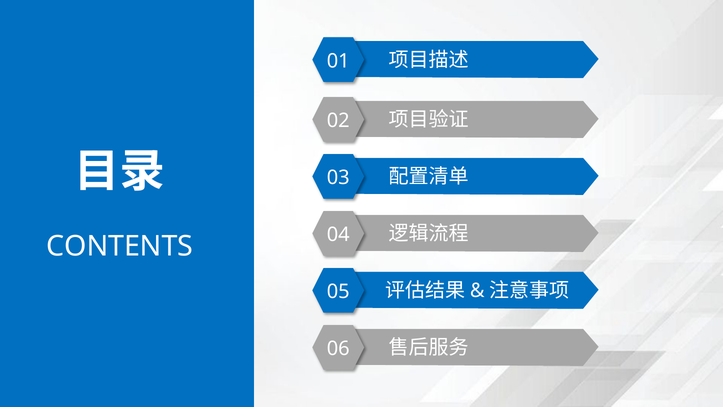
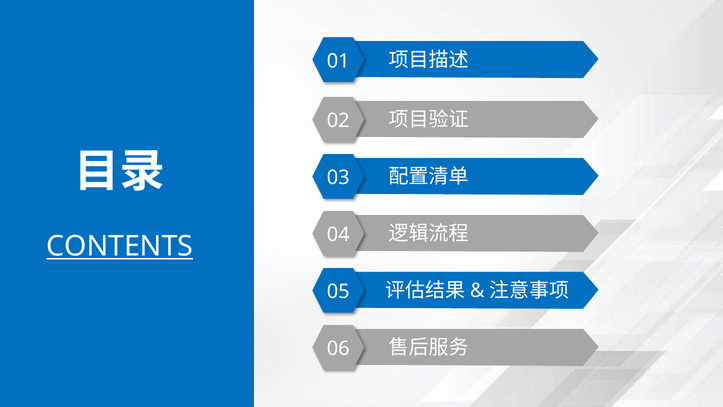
CONTENTS underline: none -> present (120, 246)
